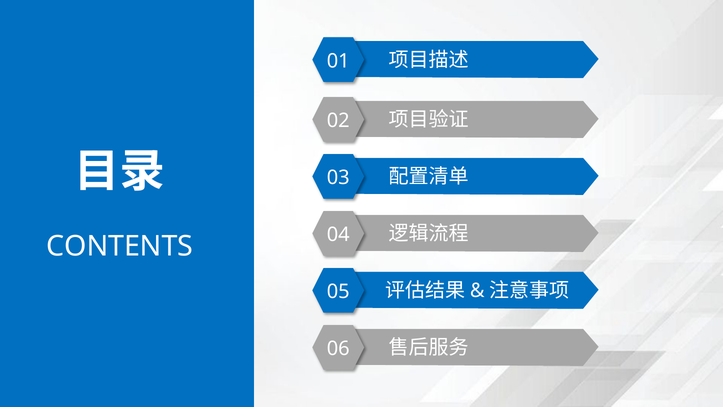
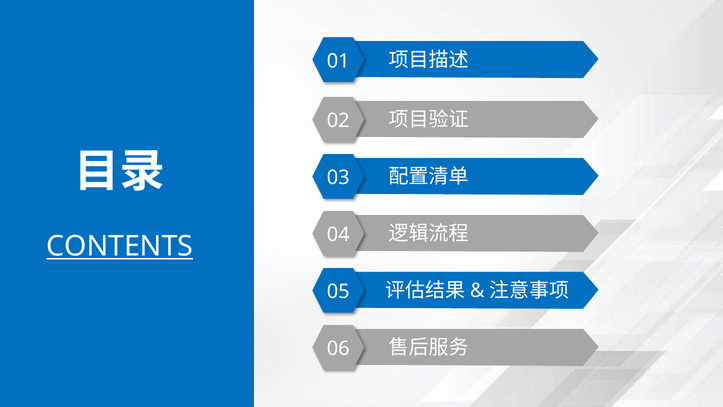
CONTENTS underline: none -> present (120, 246)
